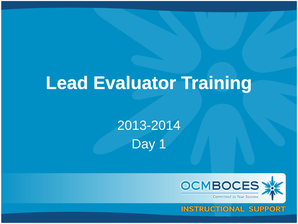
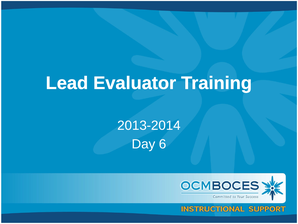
1: 1 -> 6 (163, 144)
